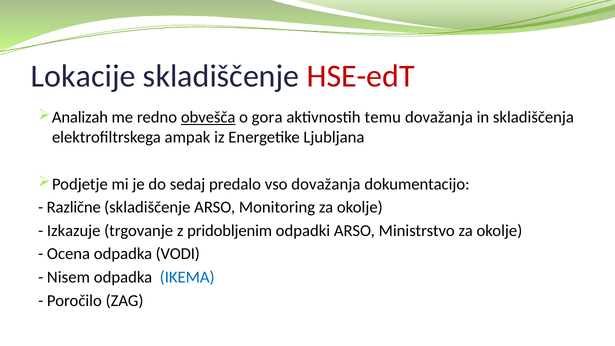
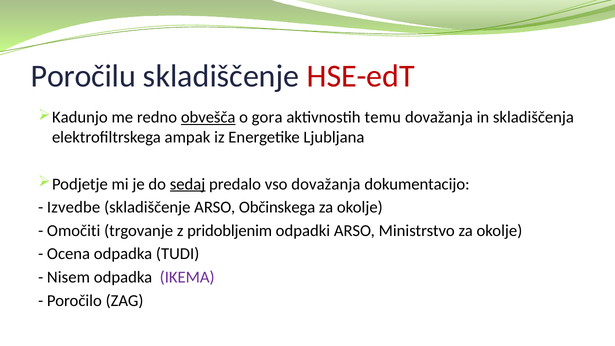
Lokacije: Lokacije -> Poročilu (83, 76)
Analizah: Analizah -> Kadunjo (80, 117)
sedaj underline: none -> present (188, 184)
Različne: Različne -> Izvedbe (74, 207)
Monitoring: Monitoring -> Občinskega (277, 207)
Izkazuje: Izkazuje -> Omočiti (74, 231)
VODI: VODI -> TUDI (178, 254)
IKEMA colour: blue -> purple (187, 277)
